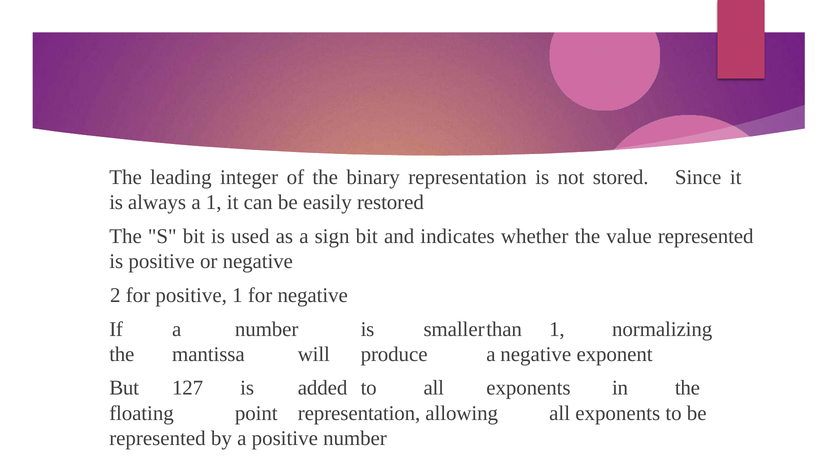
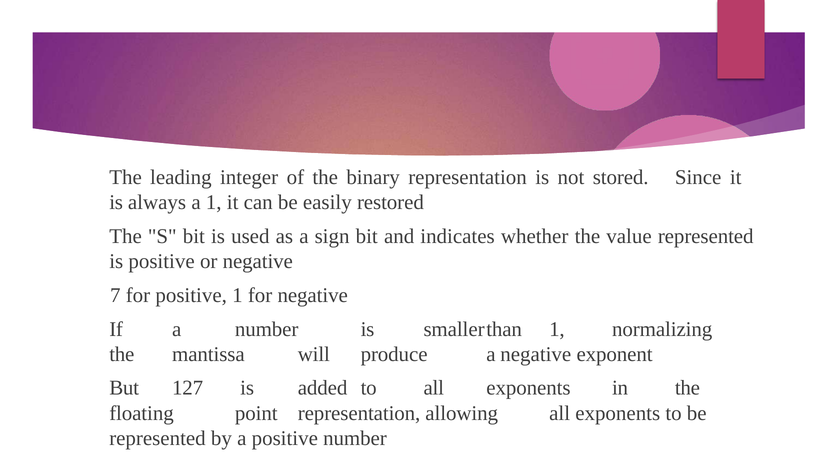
2: 2 -> 7 (115, 296)
